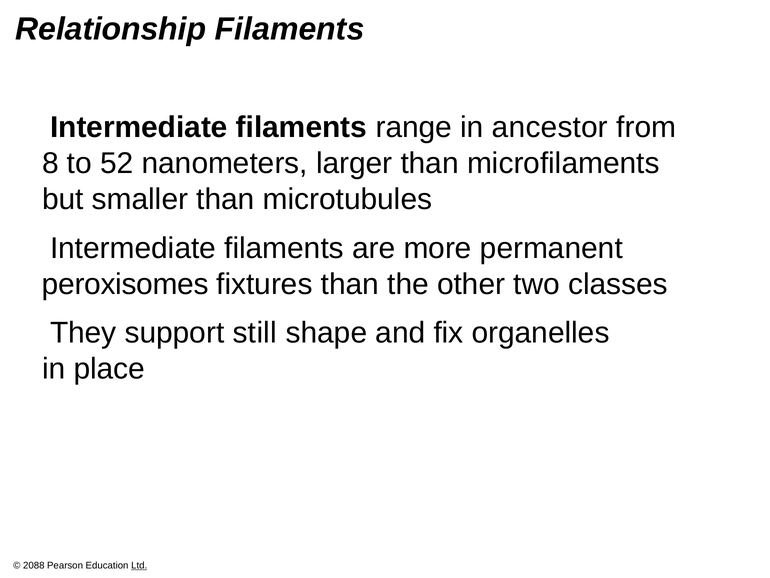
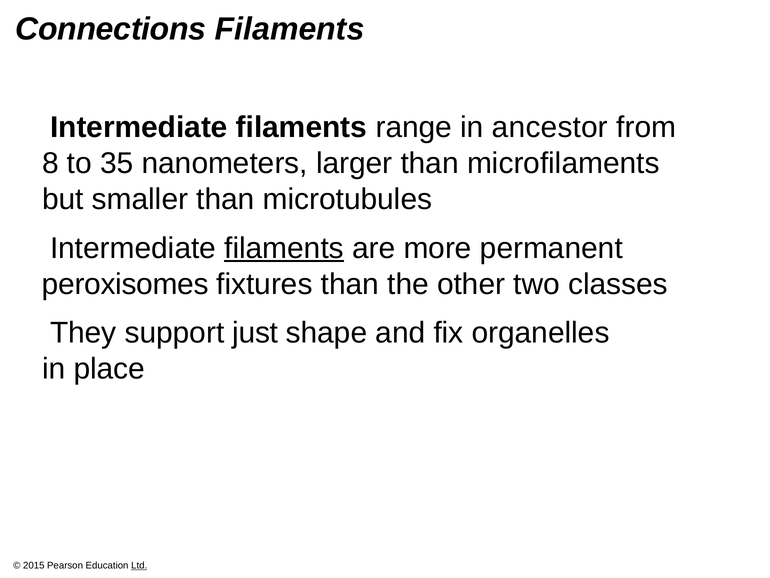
Relationship: Relationship -> Connections (111, 29)
52: 52 -> 35 (117, 163)
filaments underline: none -> present (284, 248)
still: still -> just (255, 333)
2088: 2088 -> 2015 (34, 565)
